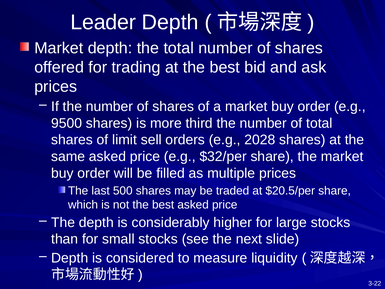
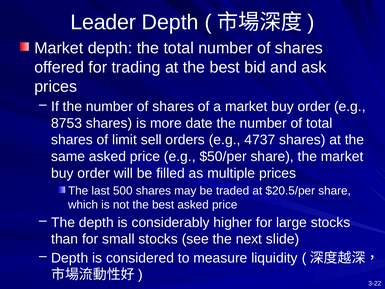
9500: 9500 -> 8753 (67, 123)
third: third -> date (199, 123)
2028: 2028 -> 4737 (260, 140)
$32/per: $32/per -> $50/per (223, 156)
